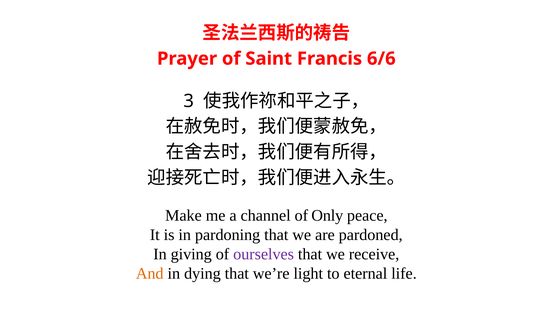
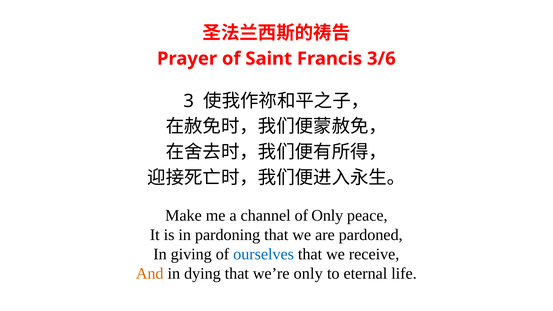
6/6: 6/6 -> 3/6 (381, 59)
ourselves colour: purple -> blue (264, 254)
we’re light: light -> only (308, 274)
